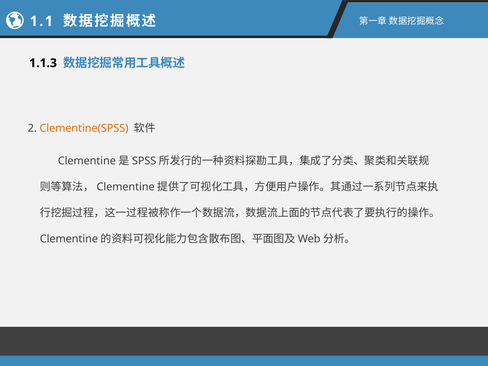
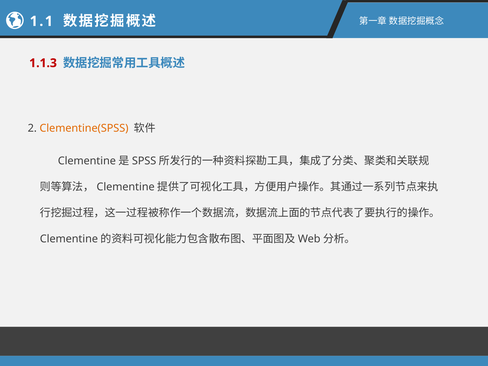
1.1.3 colour: black -> red (43, 63)
